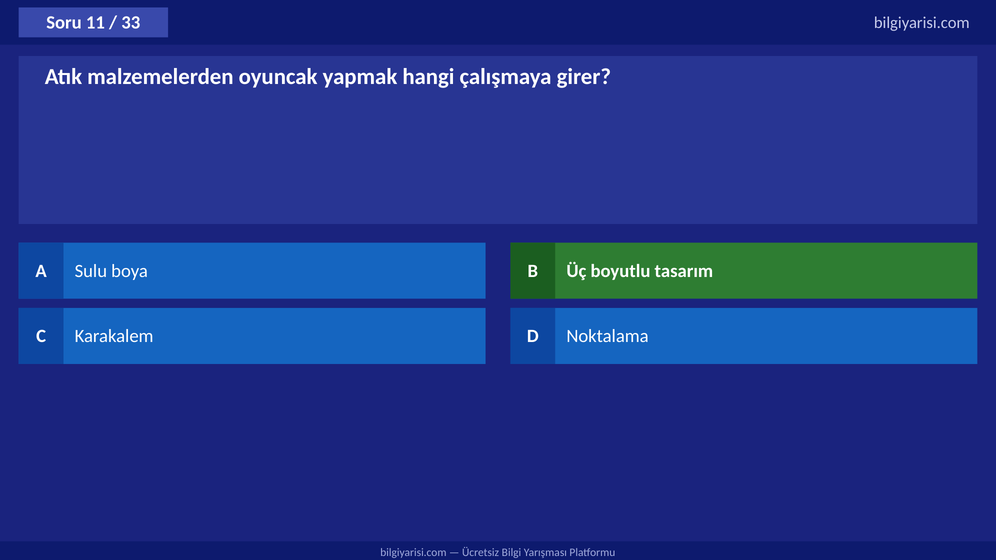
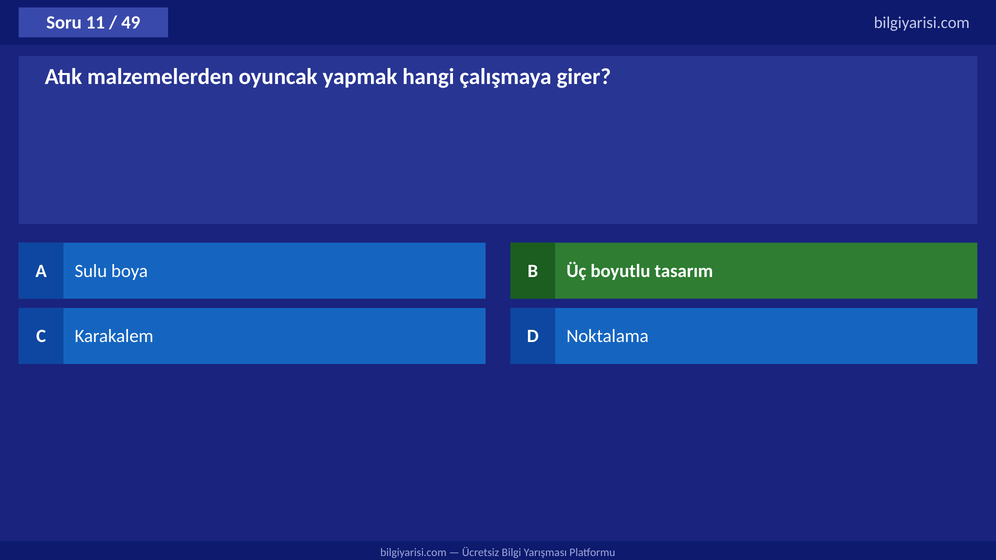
33: 33 -> 49 (131, 23)
